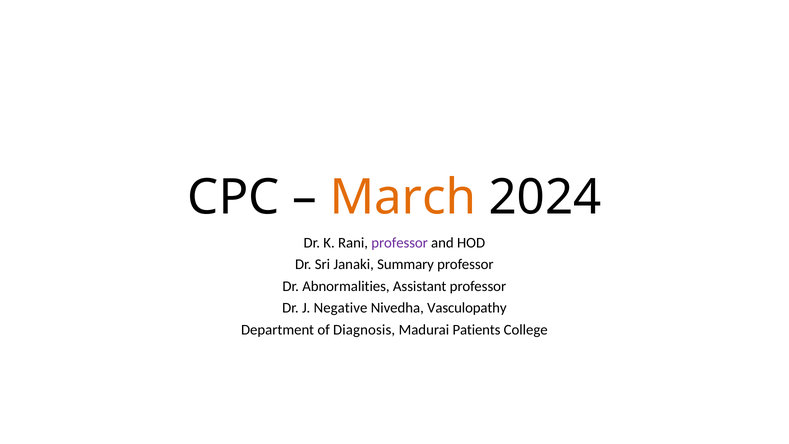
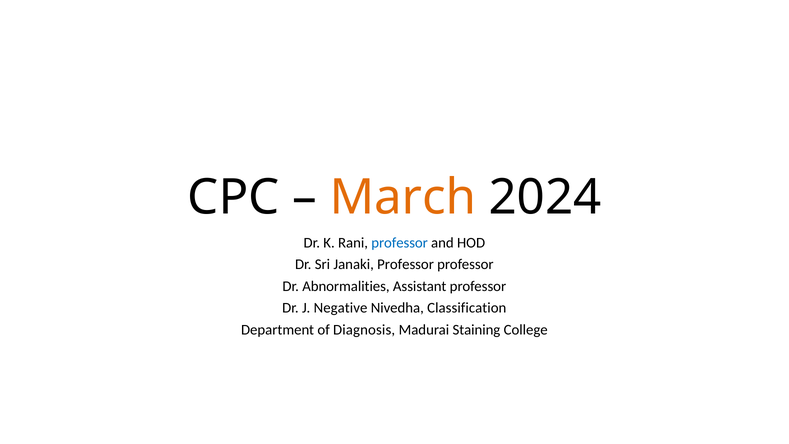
professor colour: purple -> blue (400, 243)
Janaki Summary: Summary -> Professor (406, 264)
Vasculopathy: Vasculopathy -> Classification (467, 308)
Patients: Patients -> Staining (476, 330)
